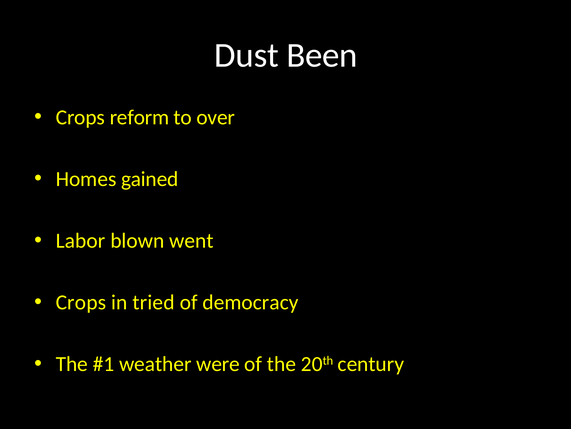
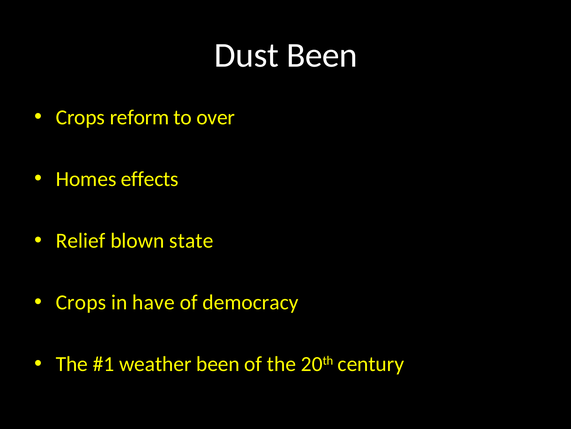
gained: gained -> effects (150, 179)
Labor: Labor -> Relief (81, 240)
went: went -> state (191, 240)
tried: tried -> have (154, 302)
weather were: were -> been (218, 364)
